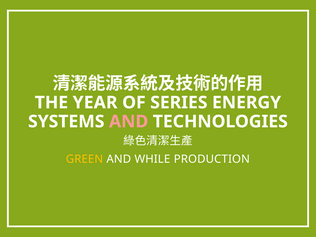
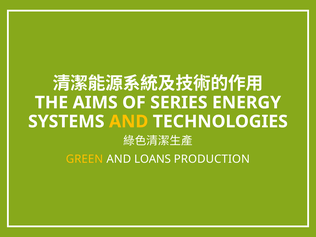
YEAR: YEAR -> AIMS (95, 103)
AND colour: pink -> yellow (129, 122)
WHILE: WHILE -> LOANS (153, 159)
